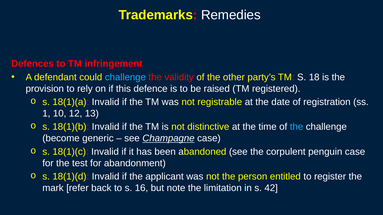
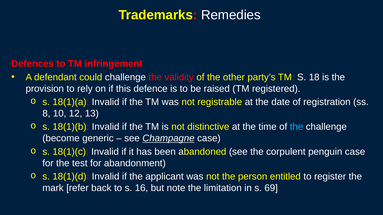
challenge colour: light blue -> white (125, 77)
1: 1 -> 8 (46, 114)
42: 42 -> 69 (271, 188)
